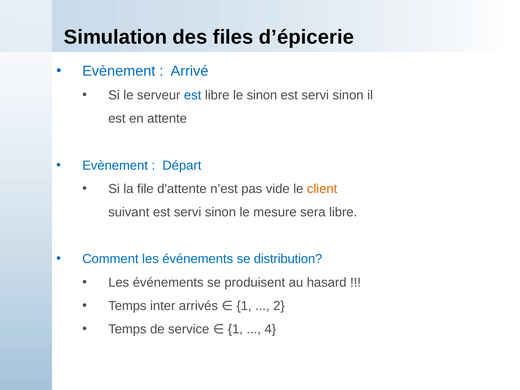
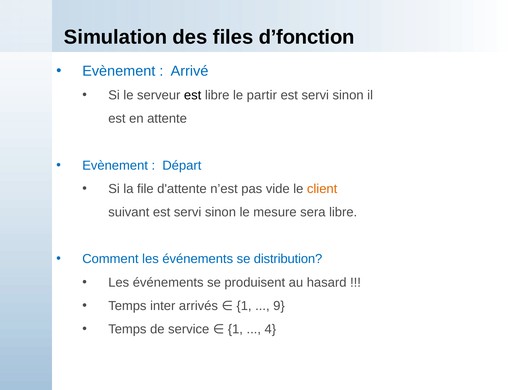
d’épicerie: d’épicerie -> d’fonction (307, 37)
est colour: blue -> black (193, 95)
le sinon: sinon -> partir (262, 95)
2: 2 -> 9 (279, 306)
